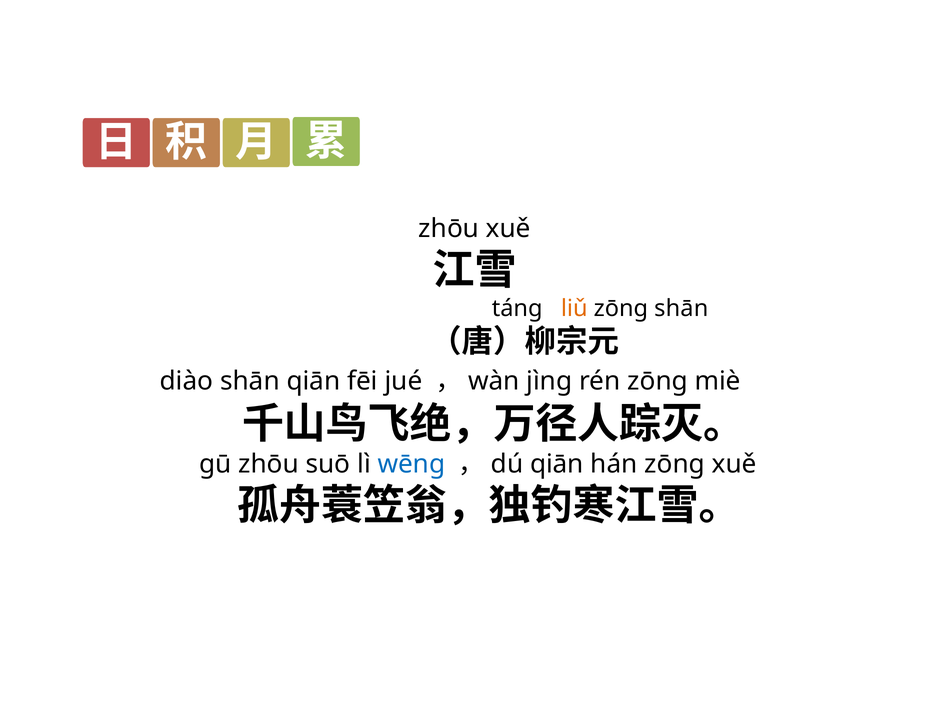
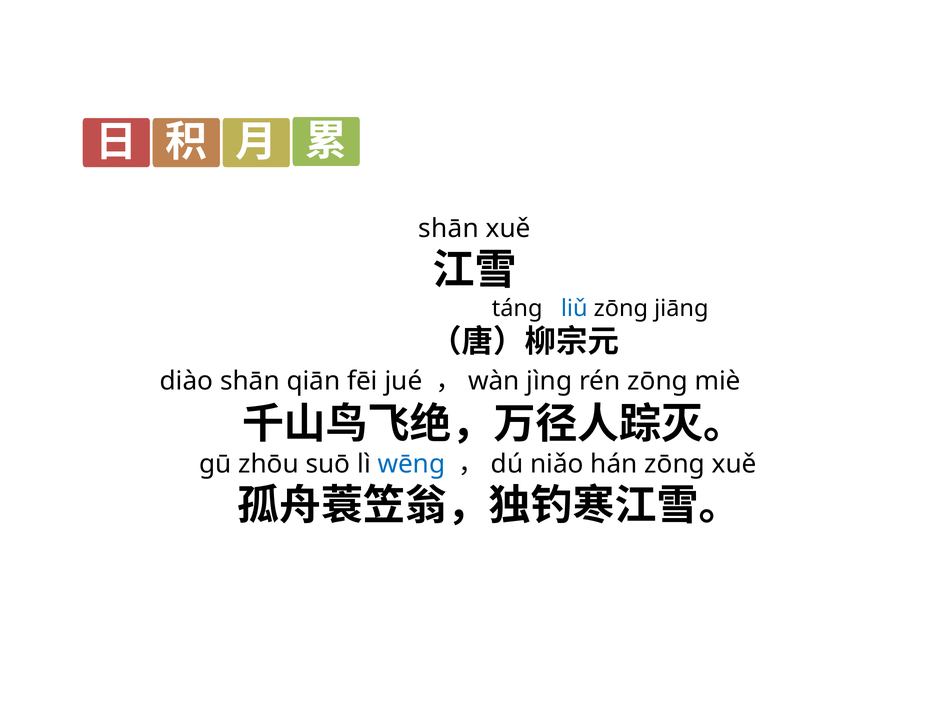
zhōu: zhōu -> shān (449, 228)
liǔ colour: orange -> blue (574, 308)
zōng shān: shān -> jiāng (681, 308)
qiān: qiān -> niǎo (557, 464)
